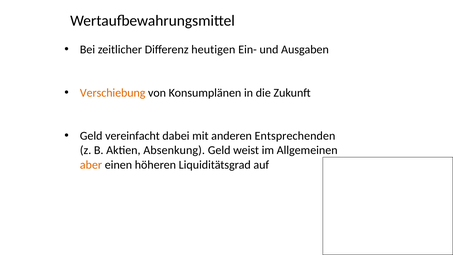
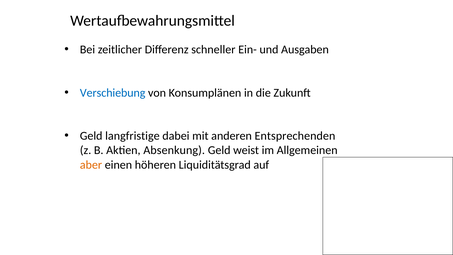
heutigen: heutigen -> schneller (213, 50)
Verschiebung colour: orange -> blue (113, 93)
vereinfacht: vereinfacht -> langfristige (132, 136)
